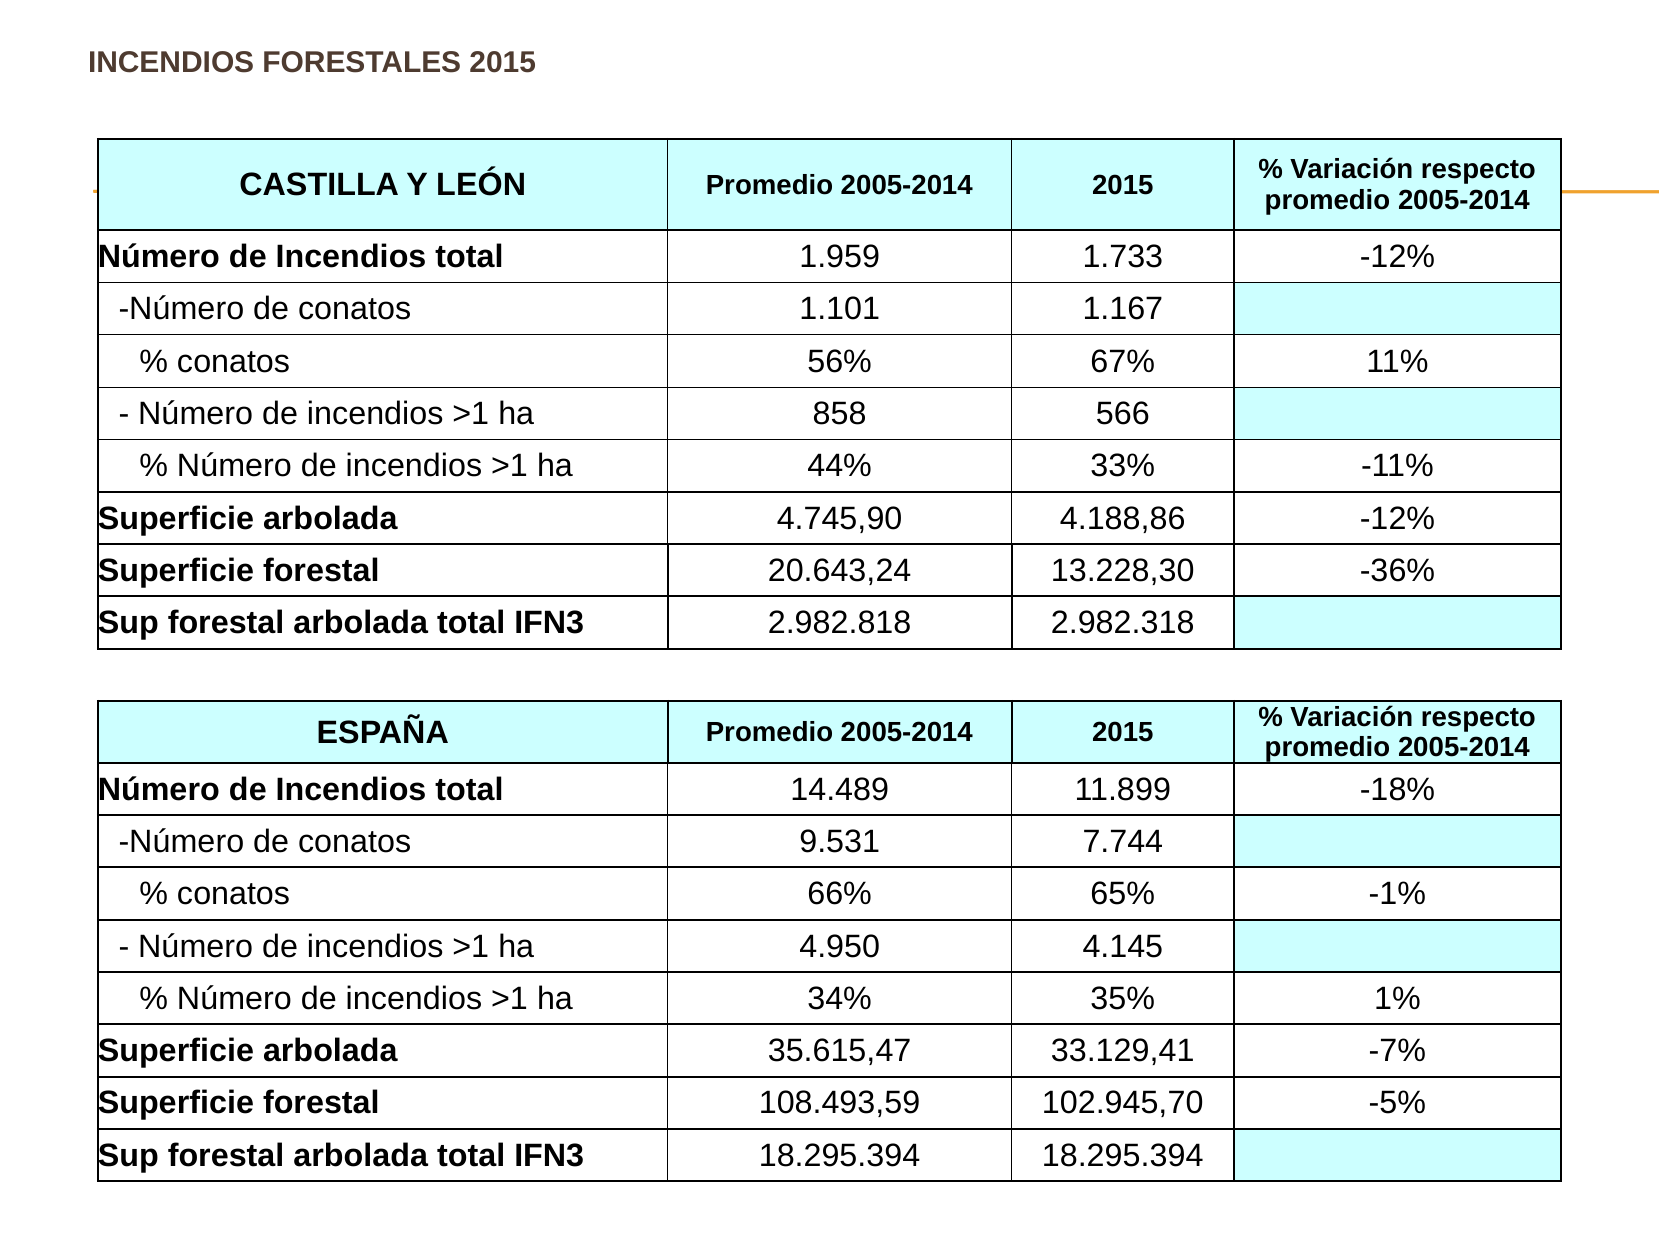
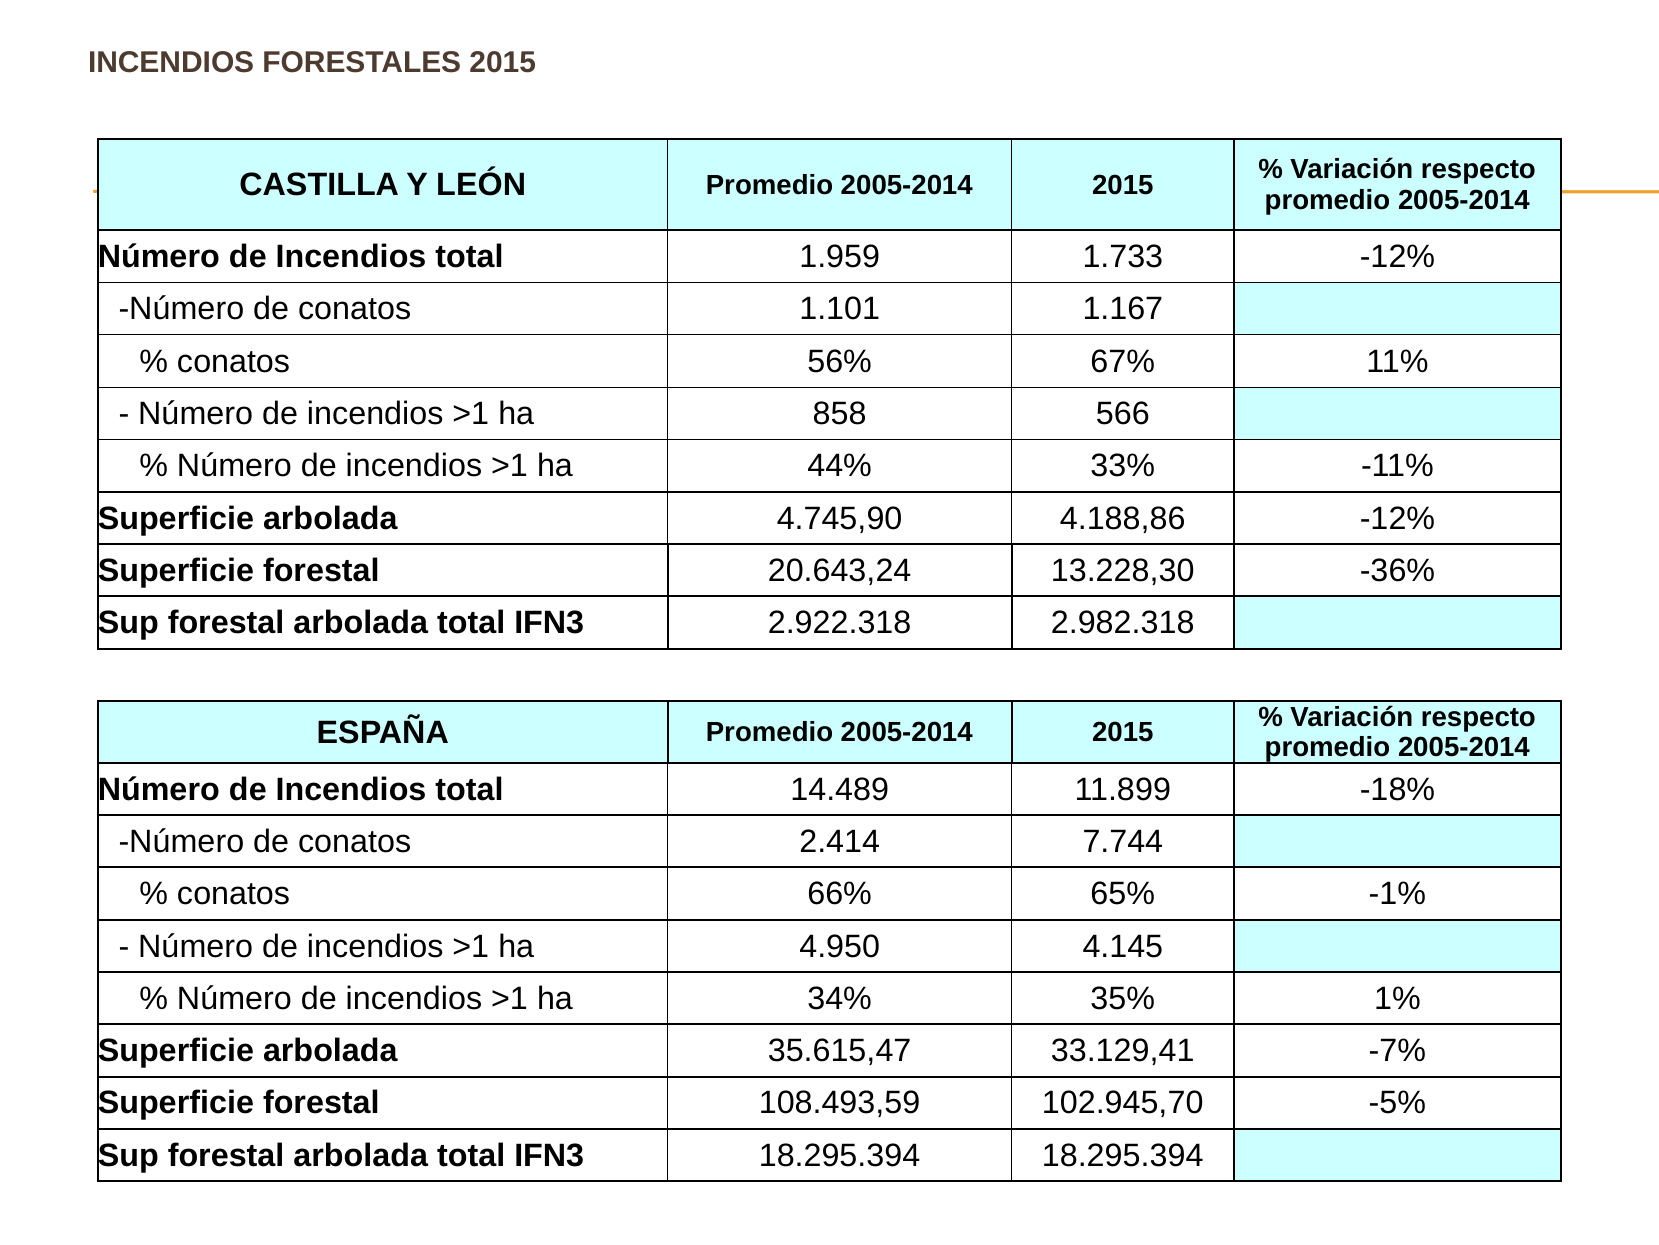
2.982.818: 2.982.818 -> 2.922.318 (840, 623)
9.531: 9.531 -> 2.414 (840, 841)
